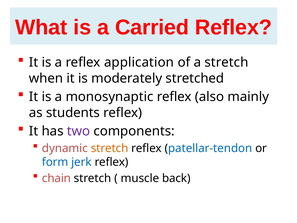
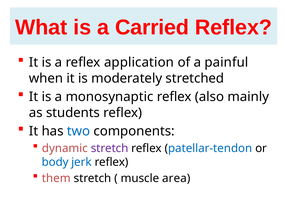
a stretch: stretch -> painful (226, 62)
two colour: purple -> blue (79, 131)
stretch colour: orange -> purple (110, 148)
form: form -> body (55, 162)
chain: chain -> them (56, 178)
back: back -> area (176, 178)
